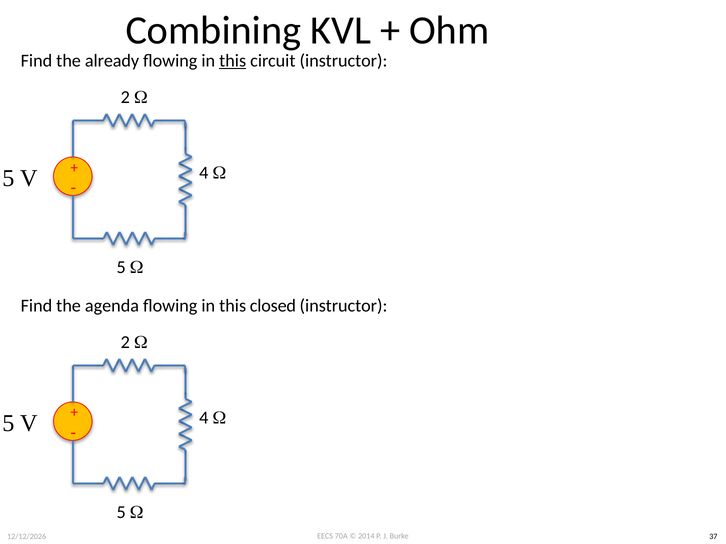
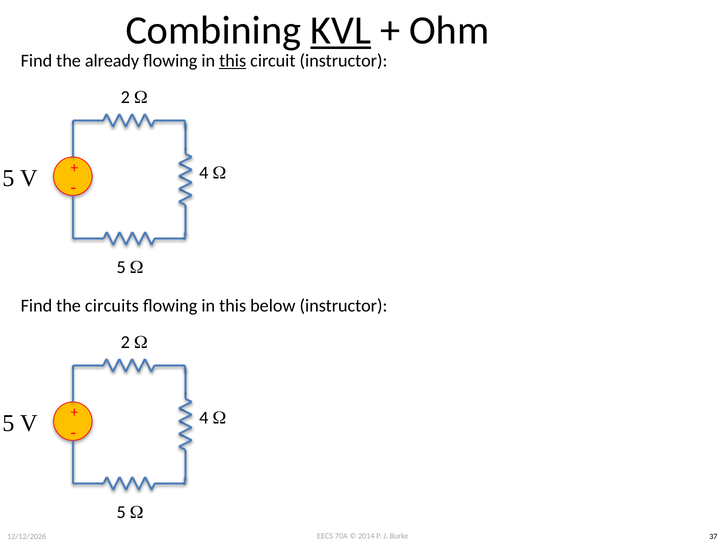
KVL underline: none -> present (341, 31)
agenda: agenda -> circuits (112, 306)
closed: closed -> below (273, 306)
